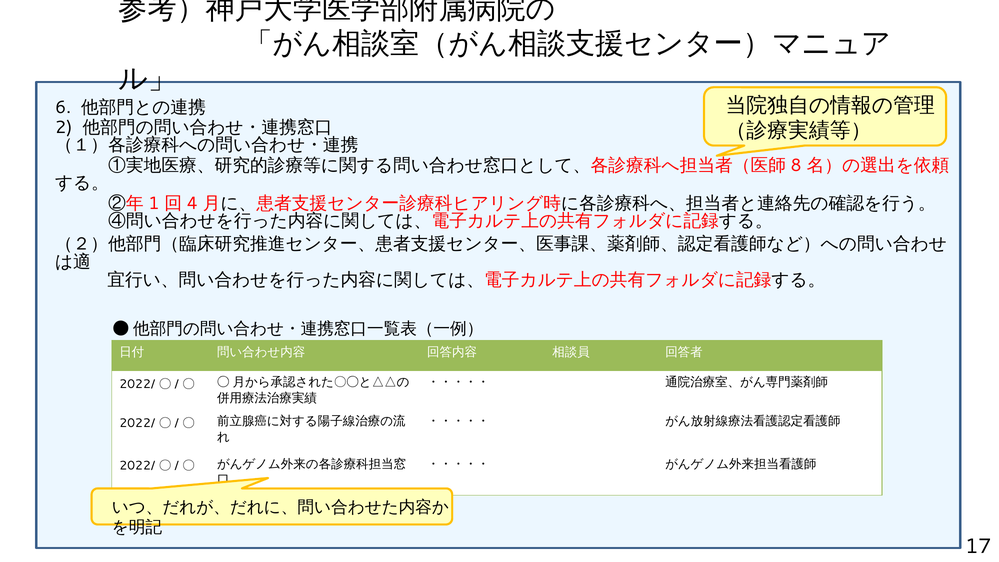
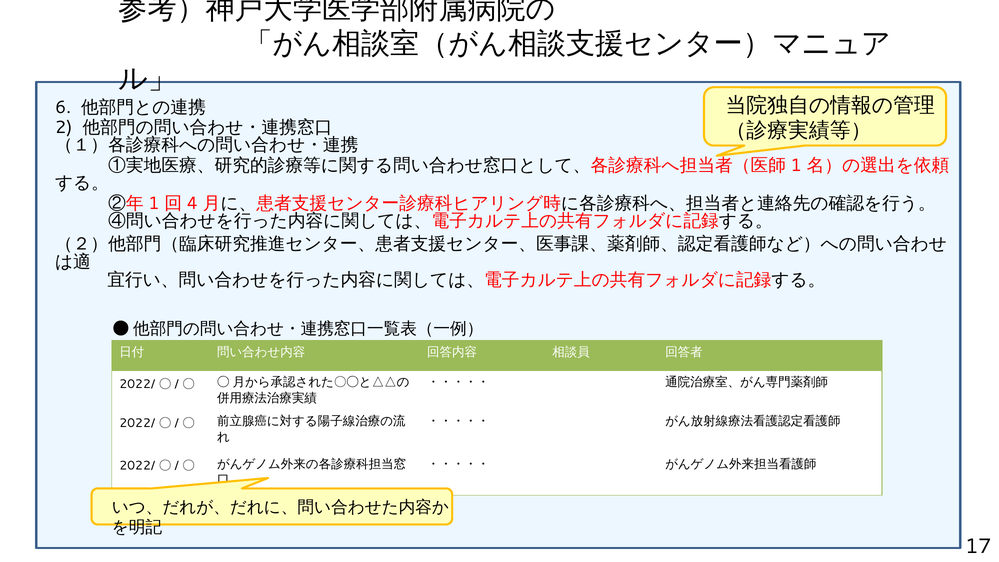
8: 8 -> 1 (796, 165)
